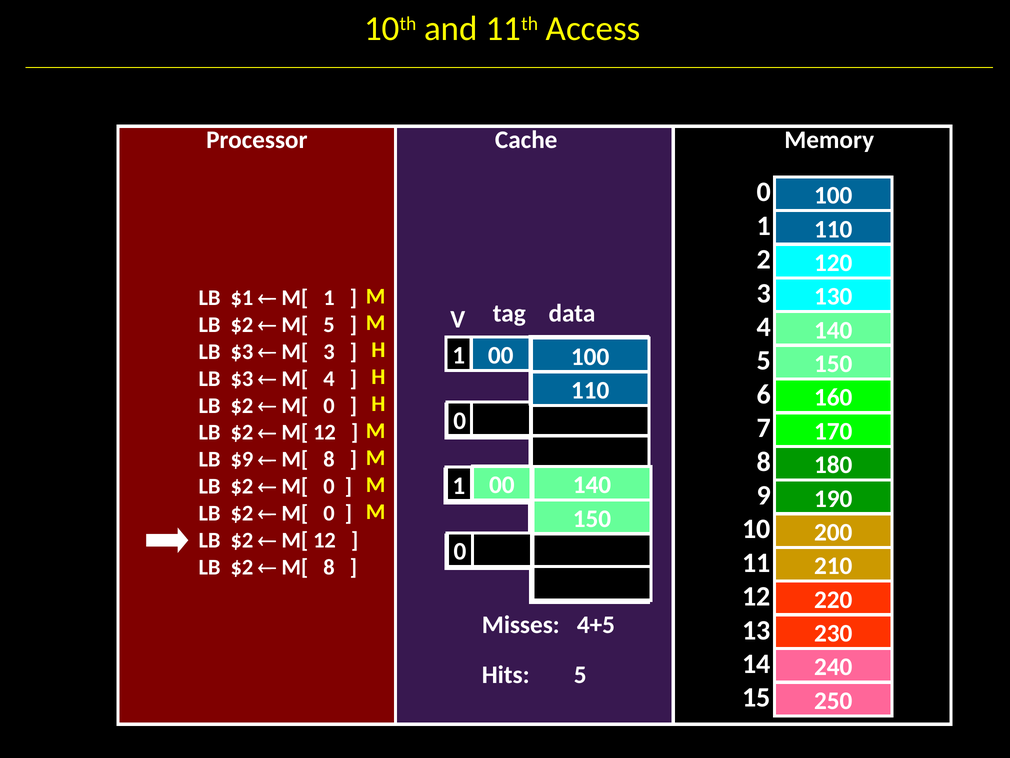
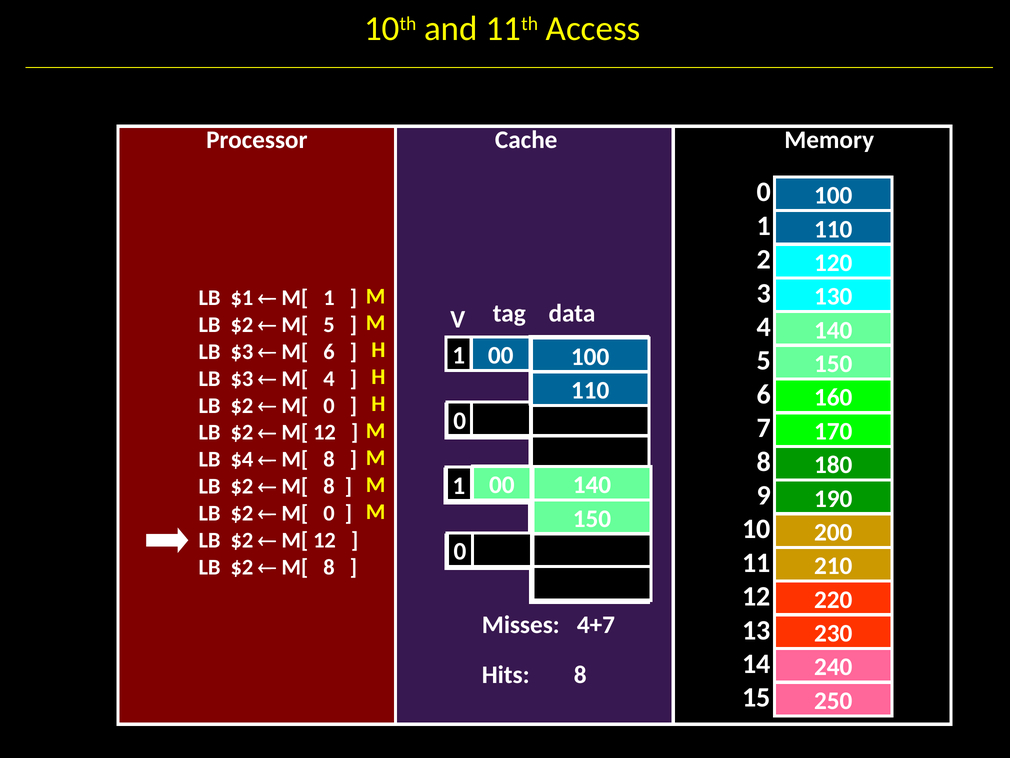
M[ 3: 3 -> 6 (329, 352)
$9: $9 -> $4 (242, 459)
0: 0 -> 8 (329, 486)
4+5: 4+5 -> 4+7 (596, 625)
Hits 5: 5 -> 8 (580, 674)
